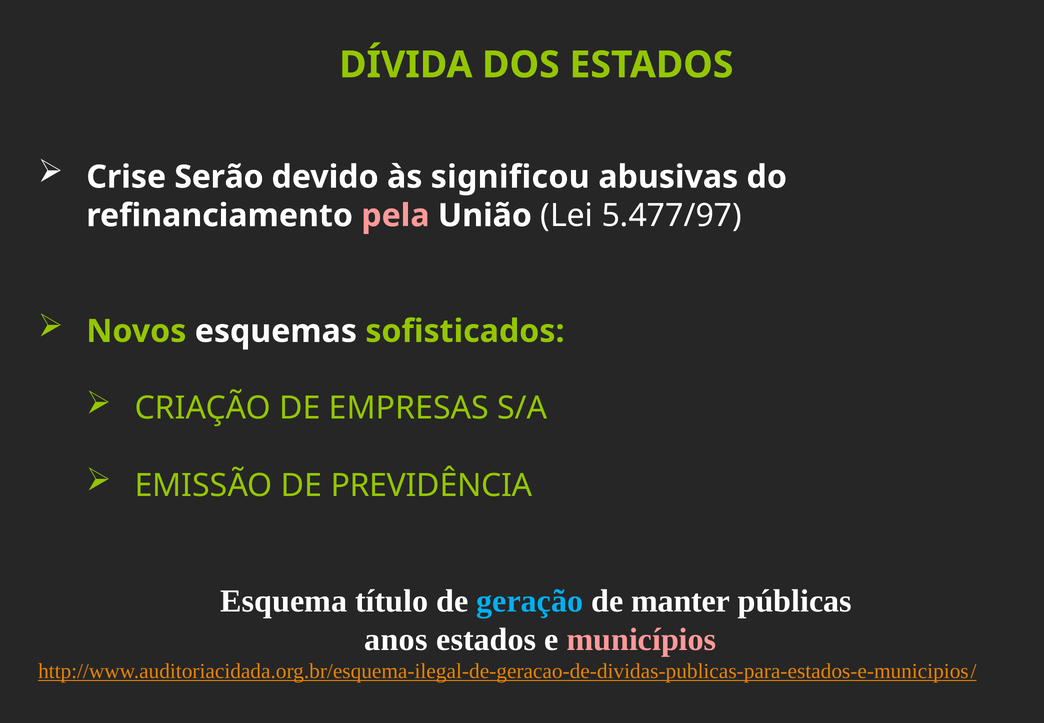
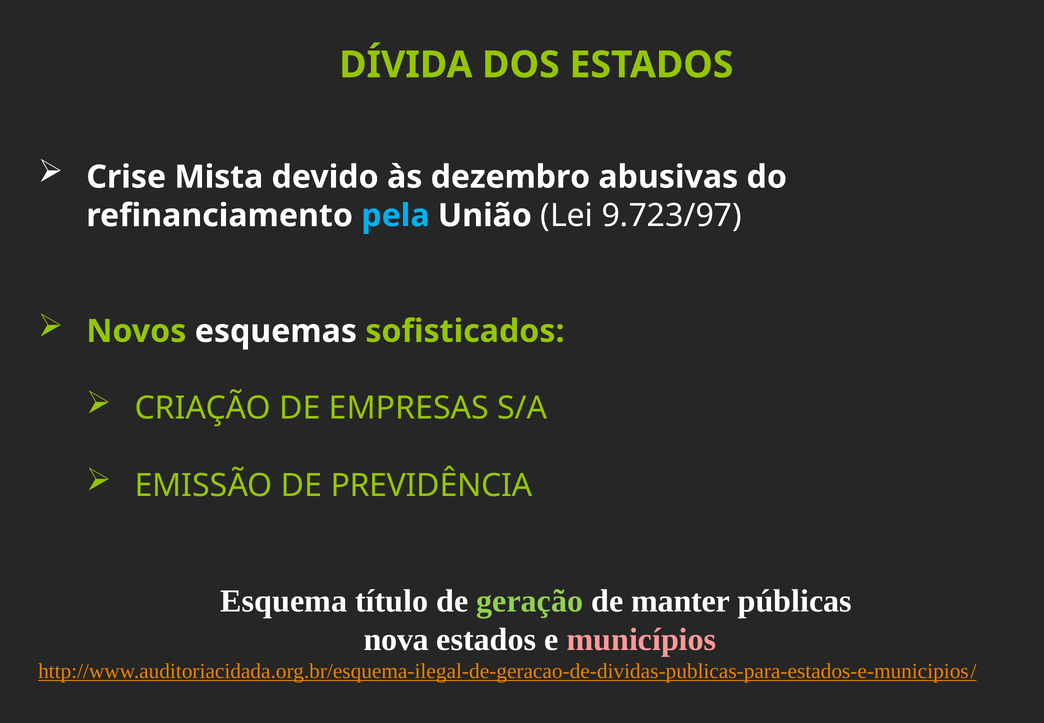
Serão: Serão -> Mista (219, 177)
significou: significou -> dezembro (510, 177)
pela colour: pink -> light blue (395, 216)
5.477/97: 5.477/97 -> 9.723/97 (672, 216)
geração colour: light blue -> light green (530, 601)
anos: anos -> nova (396, 640)
